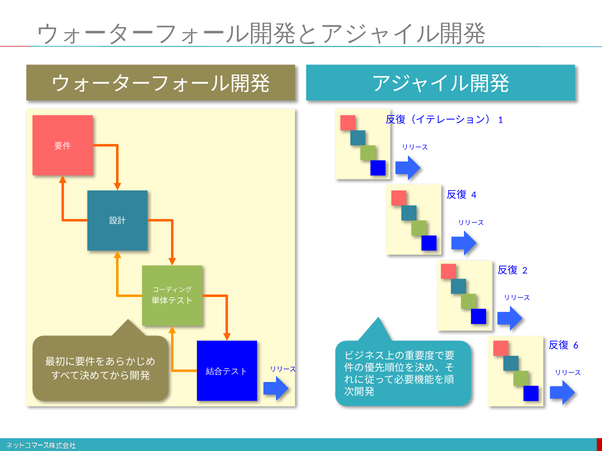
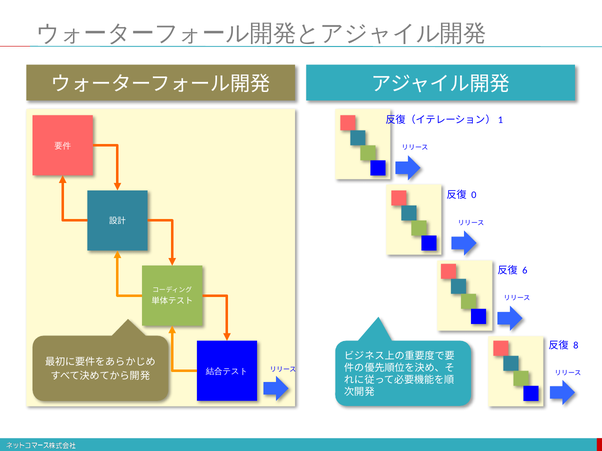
4: 4 -> 0 (474, 195)
2: 2 -> 6 (525, 271)
6: 6 -> 8 (576, 346)
